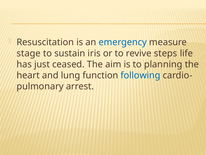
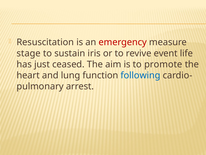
emergency colour: blue -> red (123, 42)
steps: steps -> event (166, 53)
planning: planning -> promote (163, 64)
